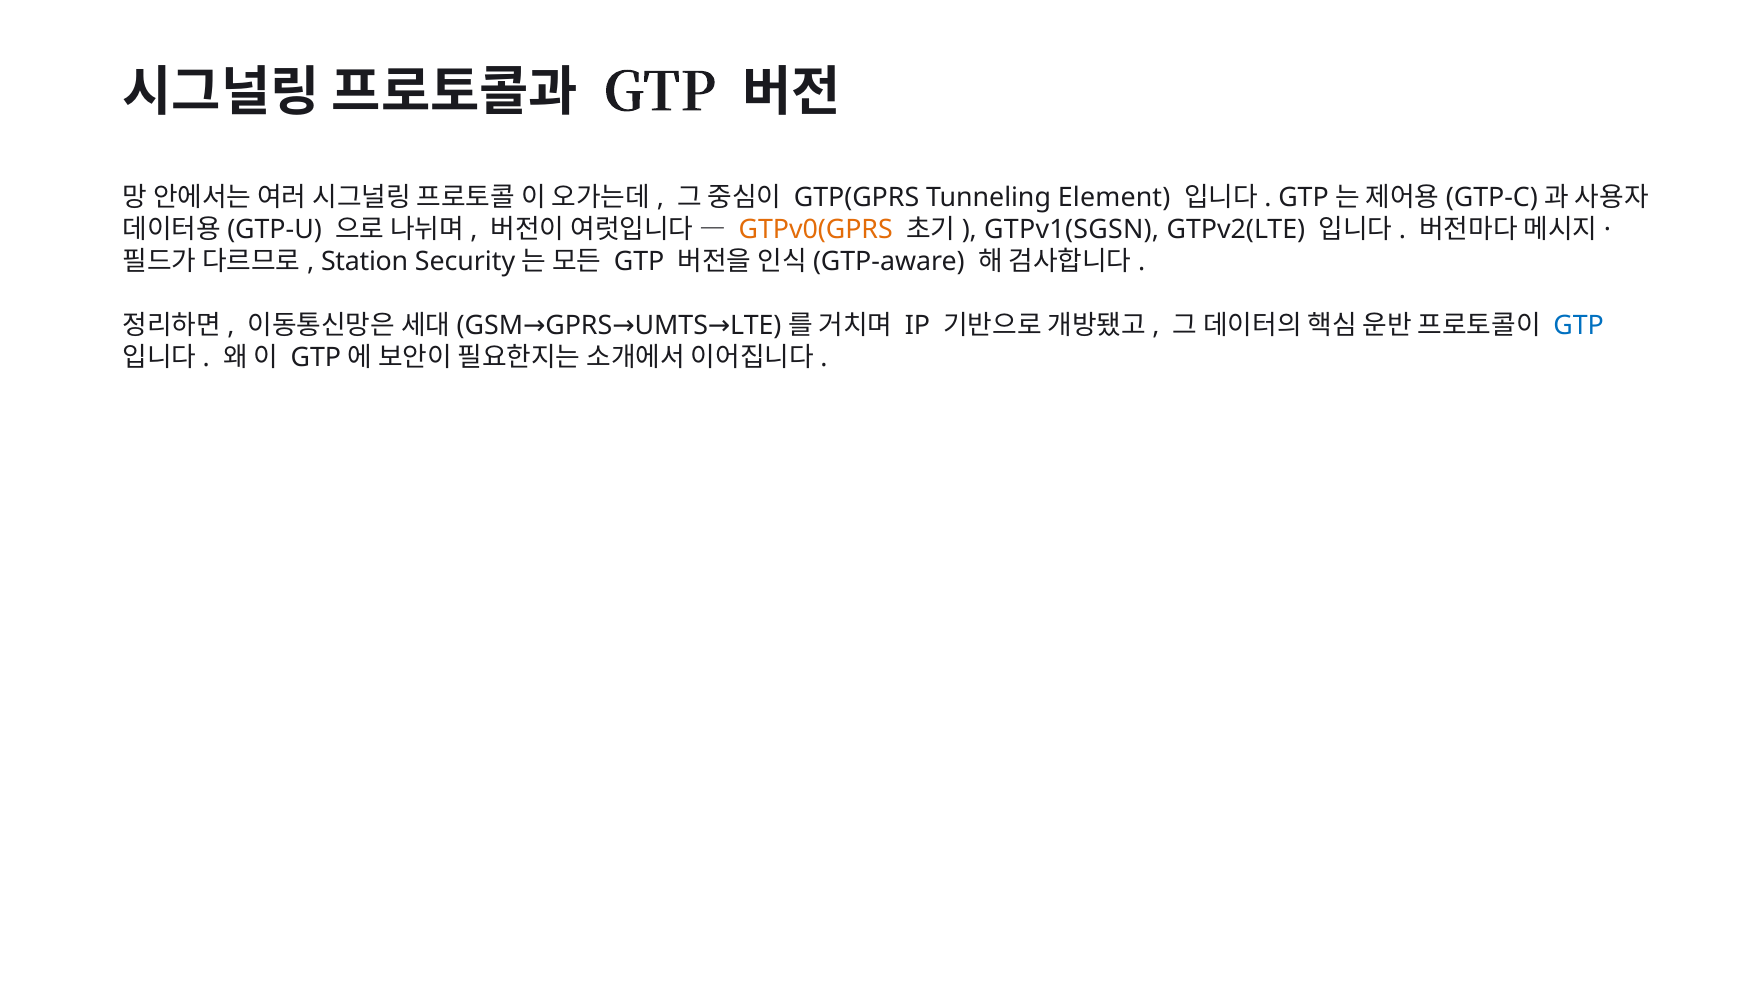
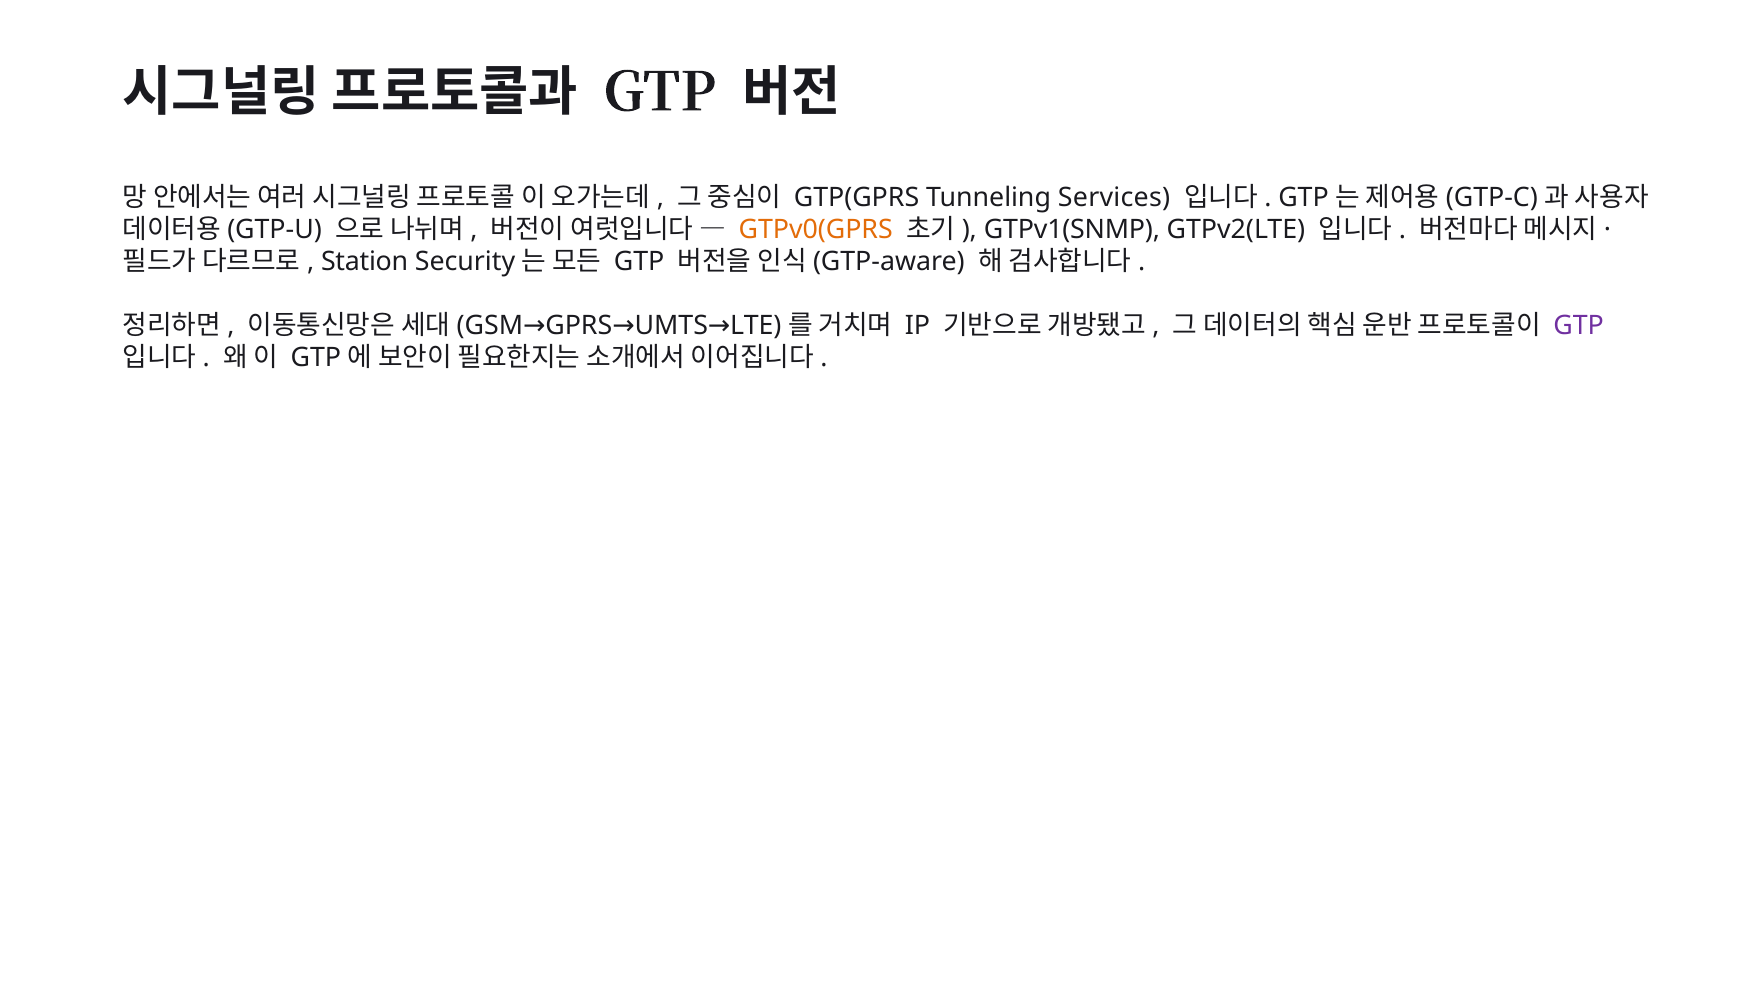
Element: Element -> Services (1114, 198)
GTPv1(SGSN: GTPv1(SGSN -> GTPv1(SNMP (1072, 230)
GTP colour: blue -> purple (1579, 326)
